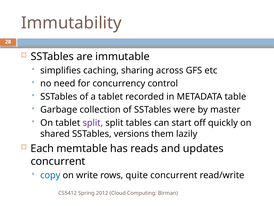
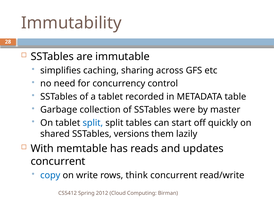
split colour: purple -> blue (93, 123)
Each: Each -> With (42, 148)
quite: quite -> think (137, 175)
